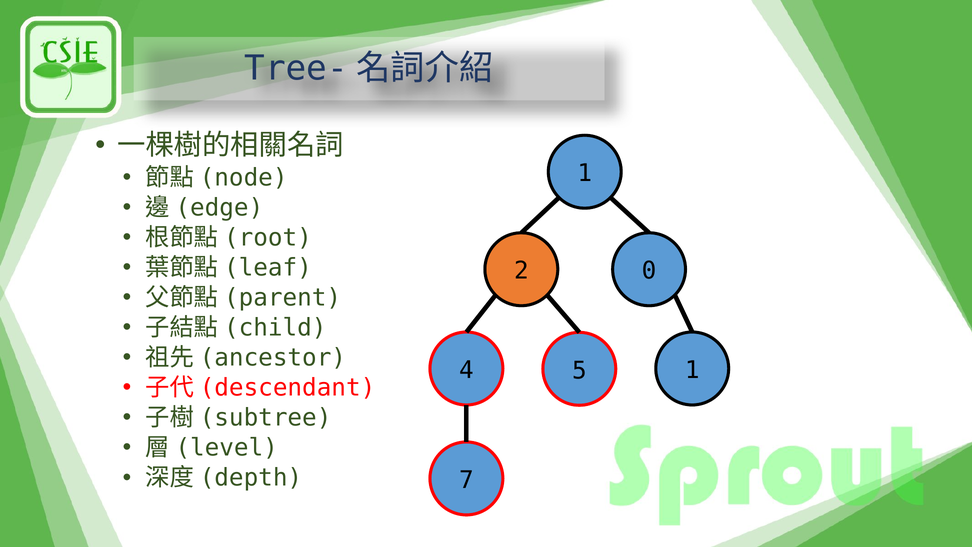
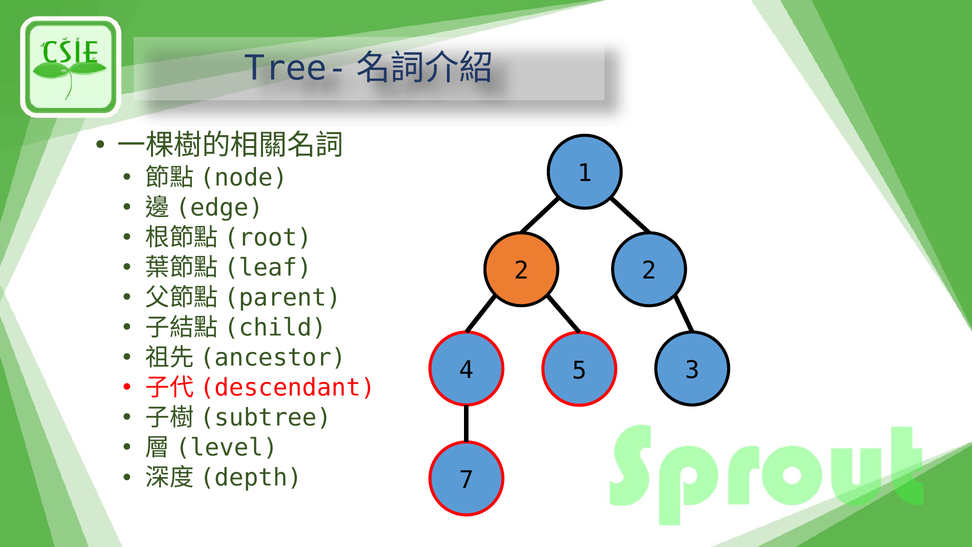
2 0: 0 -> 2 (649, 271)
5 1: 1 -> 3 (692, 370)
